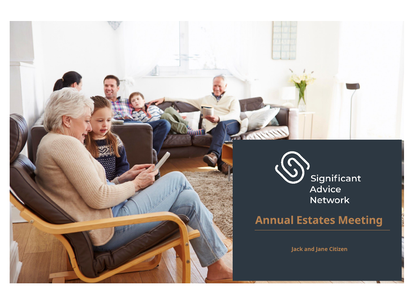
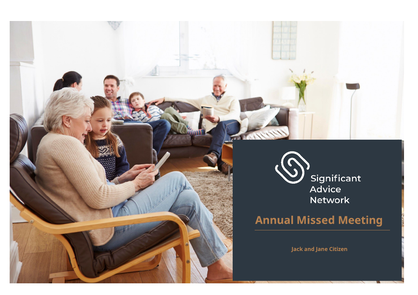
Estates: Estates -> Missed (316, 221)
